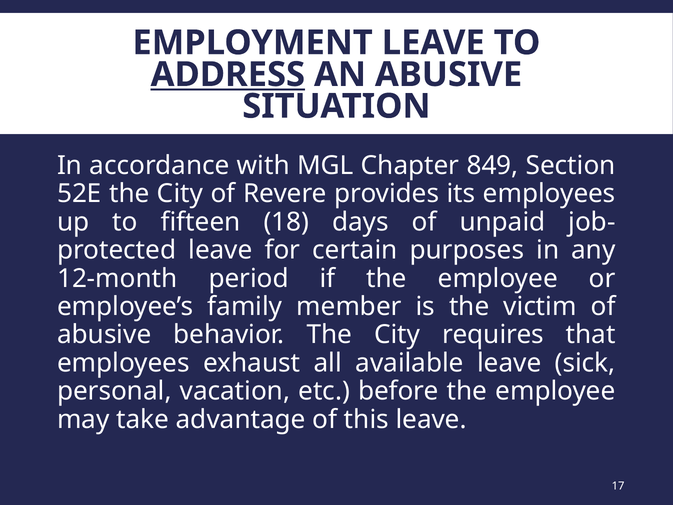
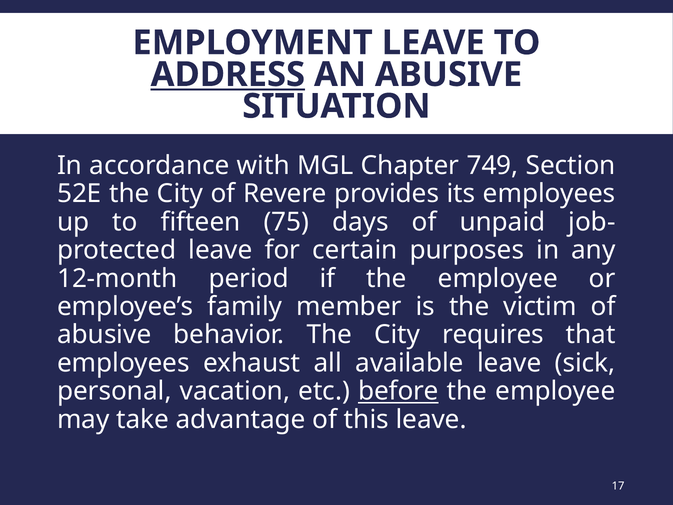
849: 849 -> 749 (493, 165)
18: 18 -> 75 (286, 222)
before underline: none -> present (398, 391)
